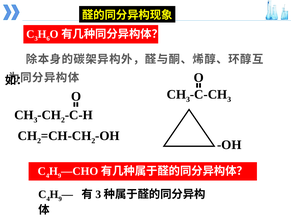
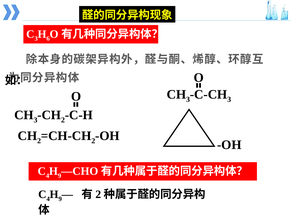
3: 3 -> 2 (98, 194)
